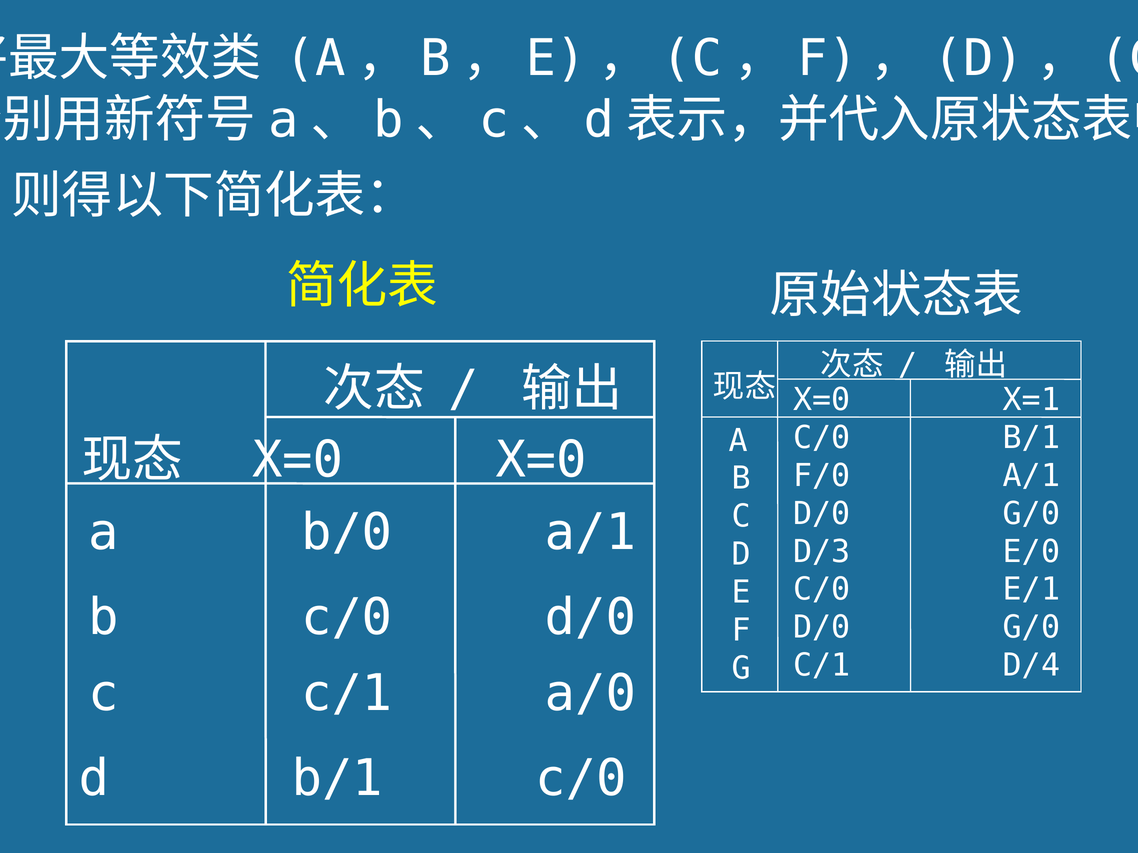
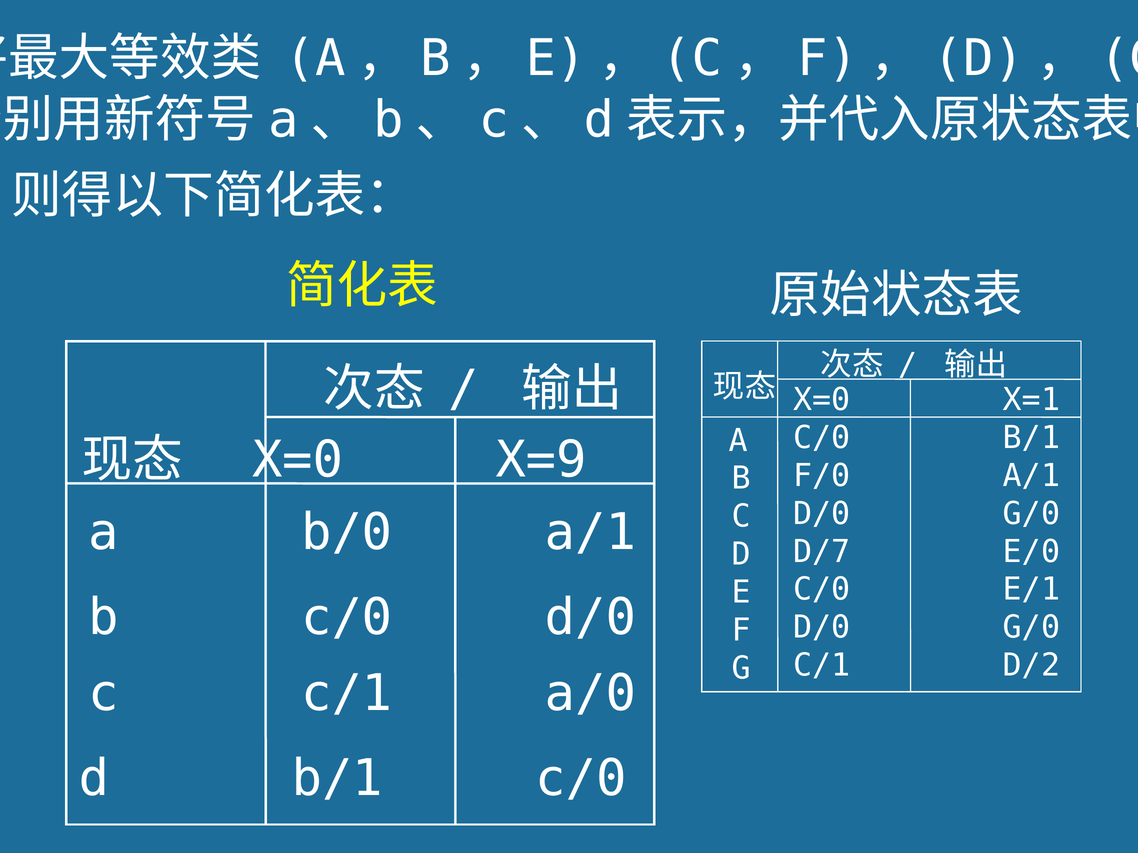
X=0 X=0: X=0 -> X=9 (541, 460)
D/3: D/3 -> D/7 (822, 552)
D/4: D/4 -> D/2 (1031, 666)
